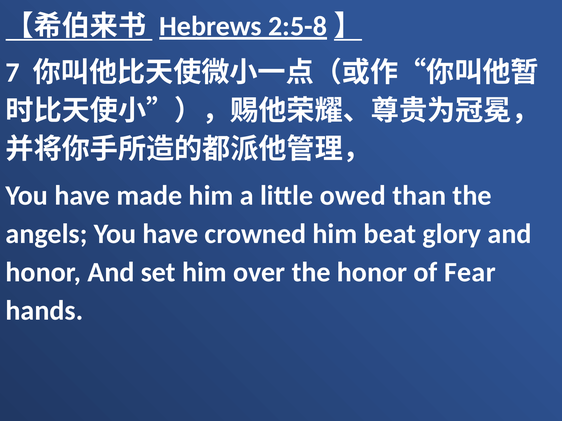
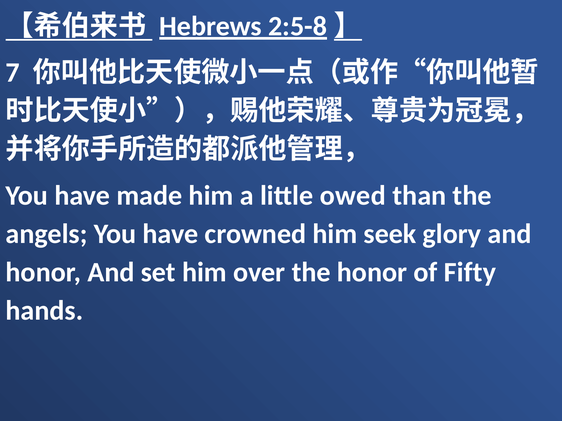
beat: beat -> seek (390, 234)
Fear: Fear -> Fifty (470, 273)
